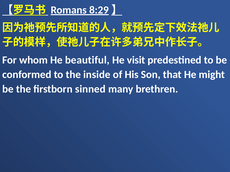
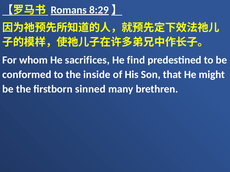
beautiful: beautiful -> sacrifices (87, 60)
visit: visit -> find (136, 60)
